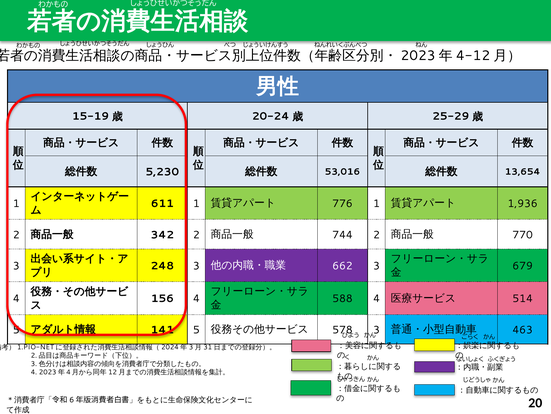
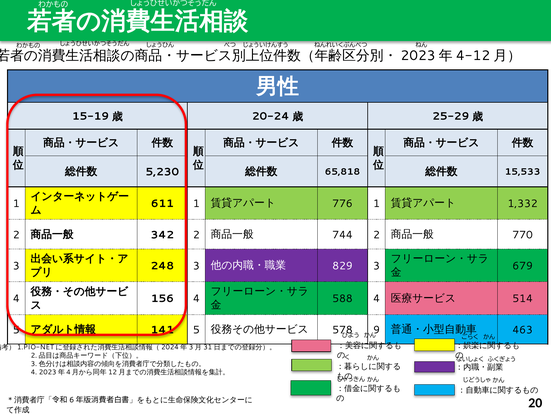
53,016: 53,016 -> 65,818 (342, 171)
13,654: 13,654 -> 15,533 (523, 171)
1,936: 1,936 -> 1,332 (523, 203)
662: 662 -> 829 (342, 265)
3: 3 -> 9 (376, 329)
